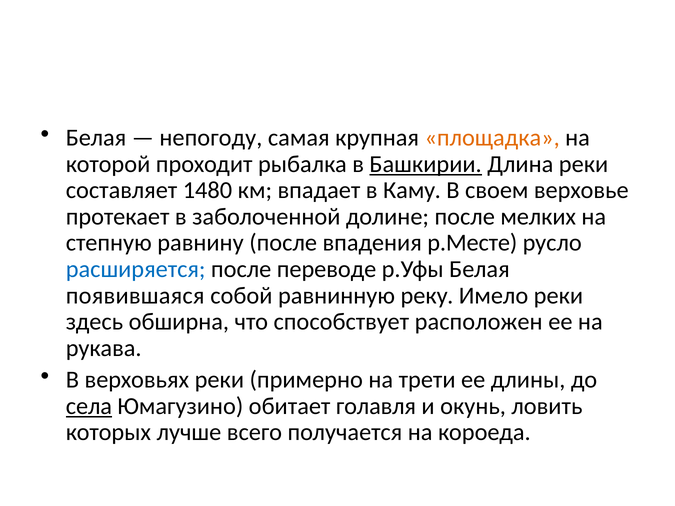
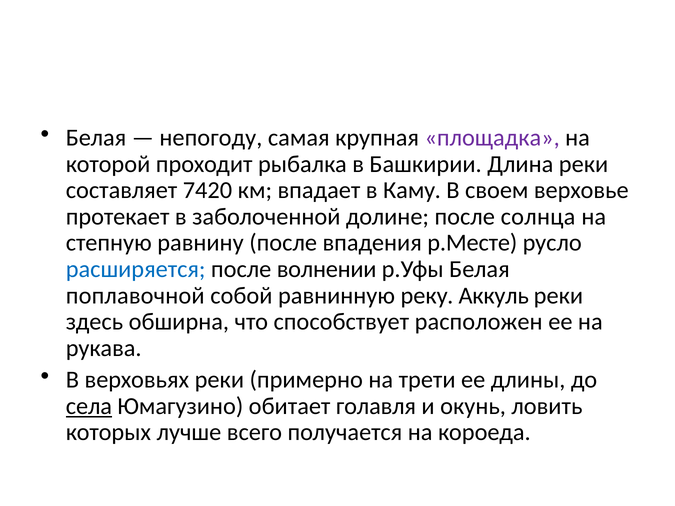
площадка colour: orange -> purple (492, 138)
Башкирии underline: present -> none (426, 164)
1480: 1480 -> 7420 (207, 190)
мелких: мелких -> солнца (538, 217)
переводе: переводе -> волнении (327, 269)
появившаяся: появившаяся -> поплавочной (135, 296)
Имело: Имело -> Аккуль (494, 296)
